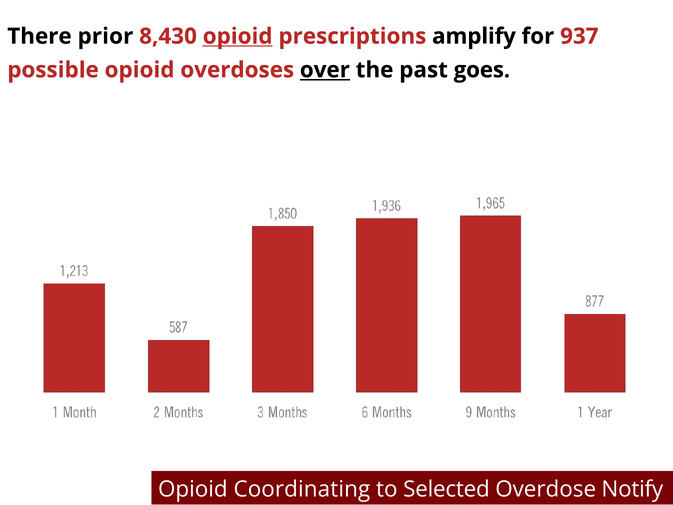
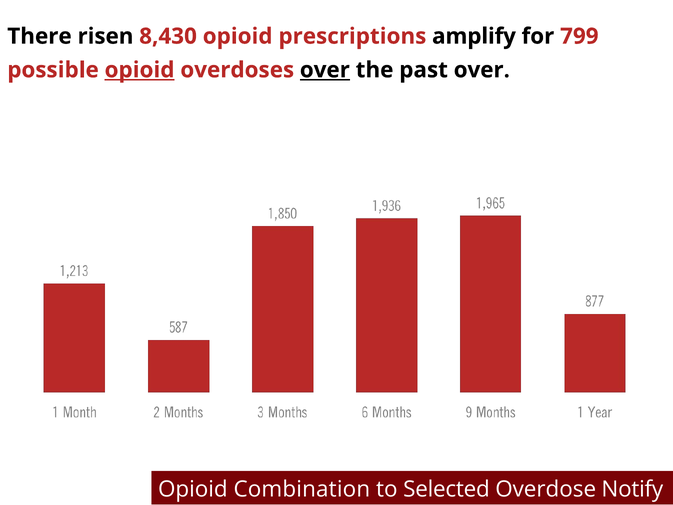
prior: prior -> risen (105, 36)
opioid underline: present -> none (238, 36)
937: 937 -> 799 (579, 36)
opioid underline: none -> present (140, 70)
past goes: goes -> over (482, 70)
Coordinating: Coordinating -> Combination (302, 489)
